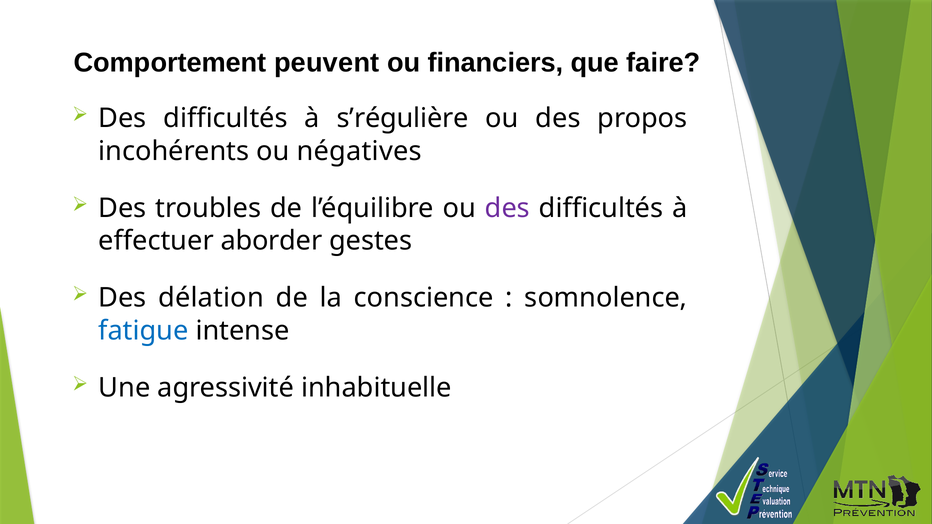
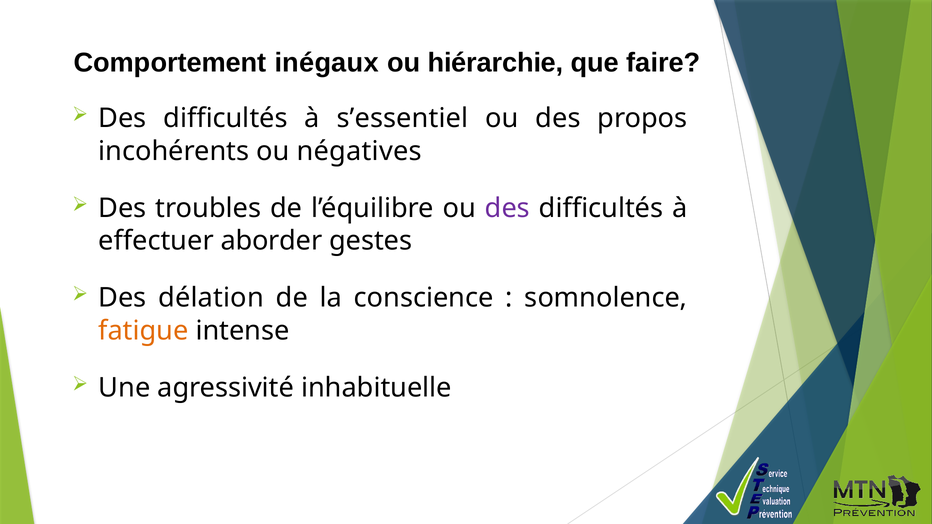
peuvent: peuvent -> inégaux (327, 63)
financiers: financiers -> hiérarchie (496, 63)
s’régulière: s’régulière -> s’essentiel (403, 119)
fatigue colour: blue -> orange (143, 331)
